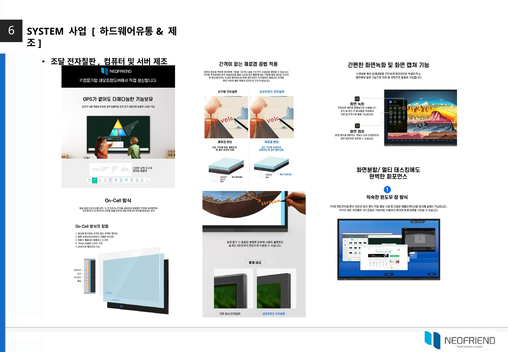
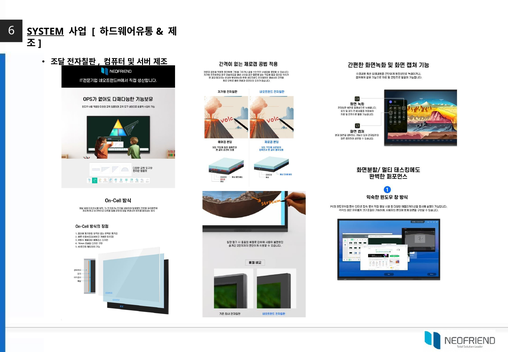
SYSTEM underline: none -> present (45, 31)
